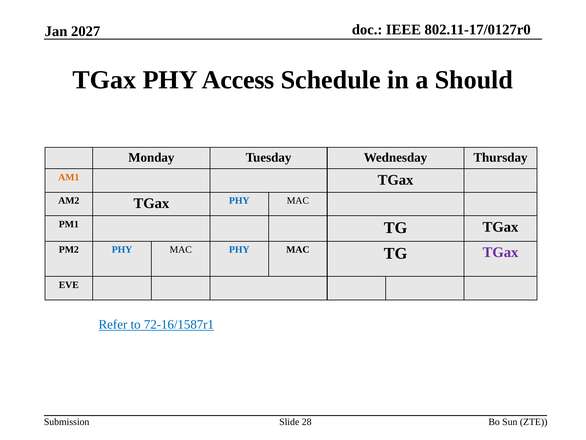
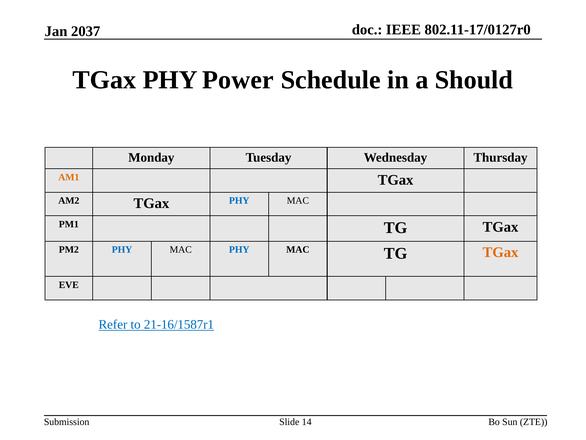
2027: 2027 -> 2037 (86, 31)
Access: Access -> Power (238, 80)
TGax colour: purple -> orange (501, 252)
72-16/1587r1: 72-16/1587r1 -> 21-16/1587r1 (179, 324)
28: 28 -> 14 (307, 422)
